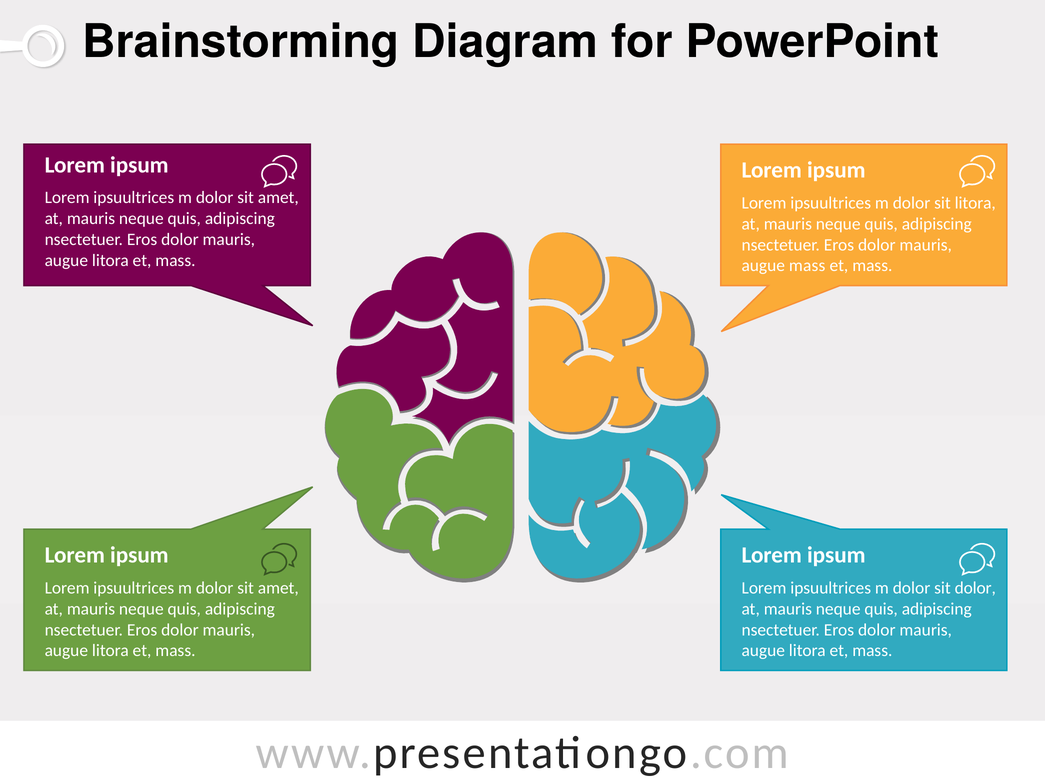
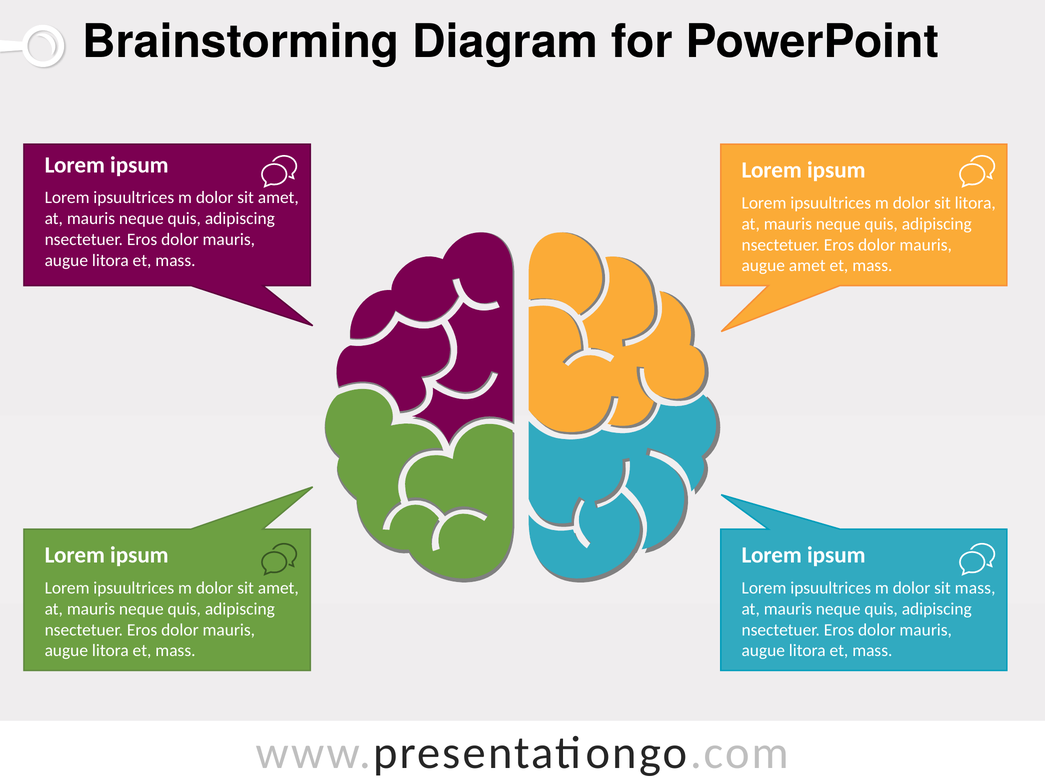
augue mass: mass -> amet (807, 266)
sit dolor: dolor -> mass (975, 588)
